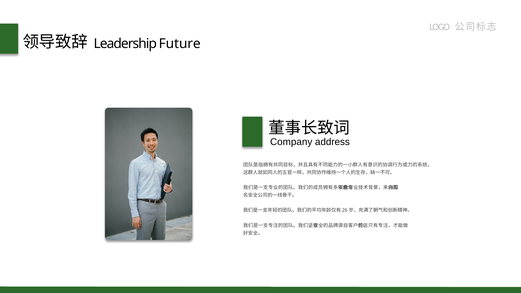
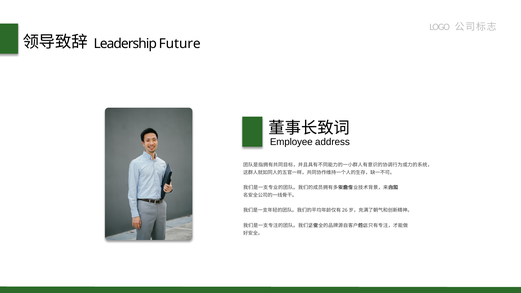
Company: Company -> Employee (291, 142)
